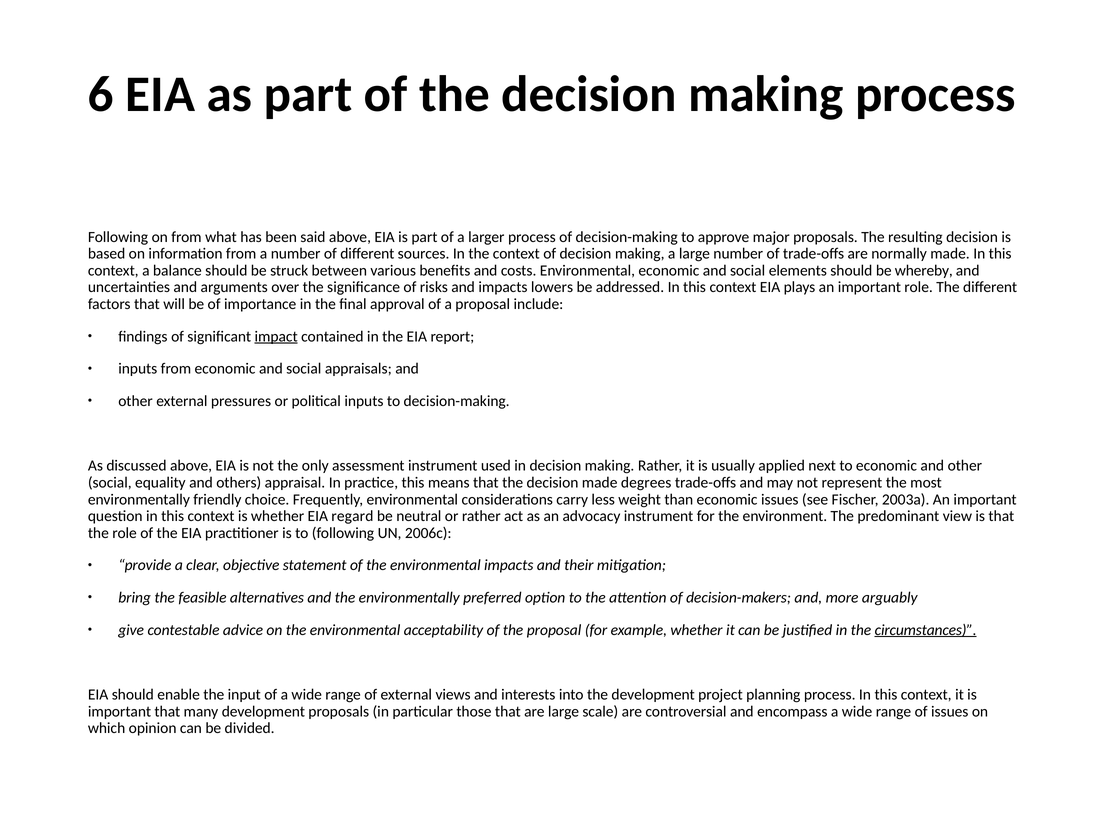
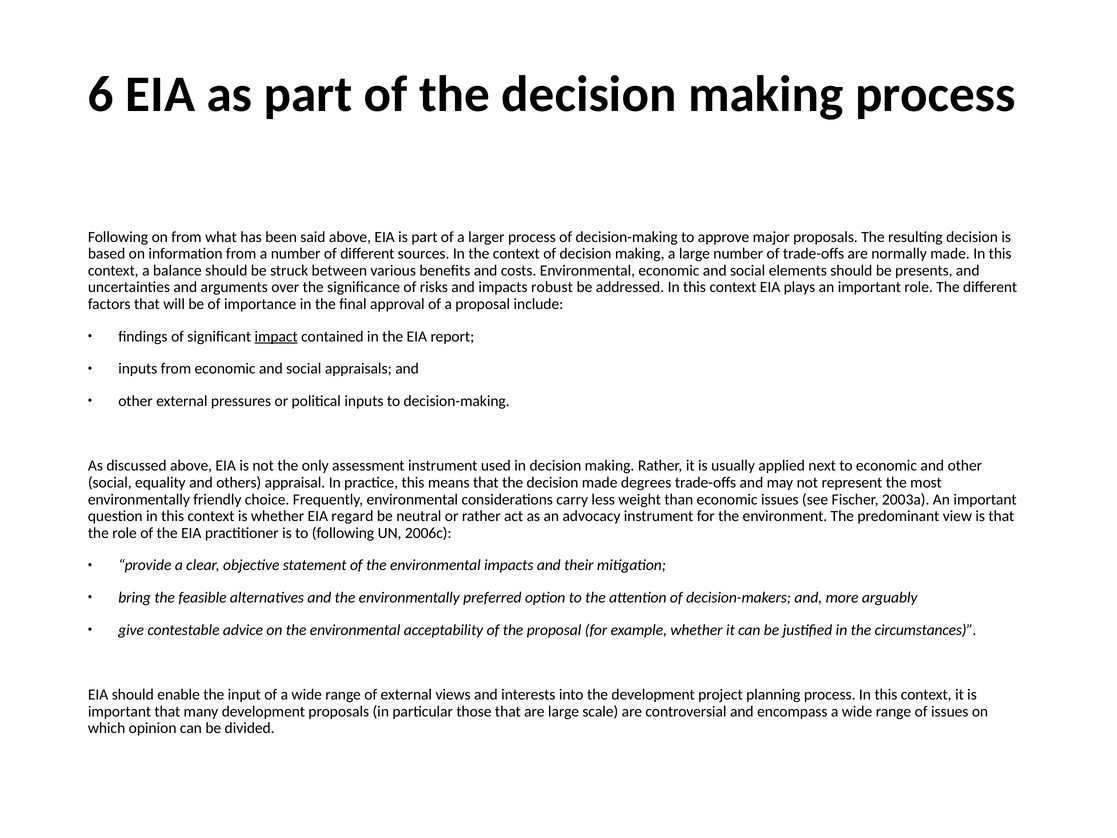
whereby: whereby -> presents (924, 270)
lowers: lowers -> robust (552, 287)
circumstances underline: present -> none (926, 630)
